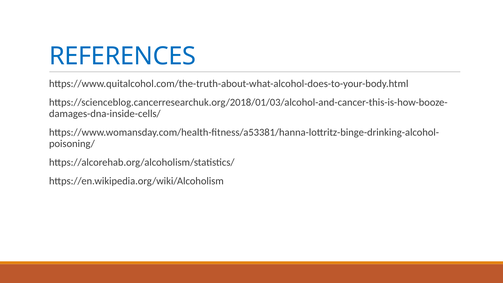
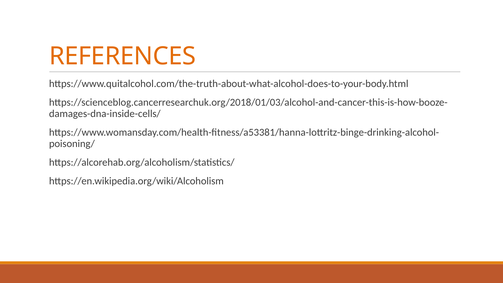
REFERENCES colour: blue -> orange (122, 56)
